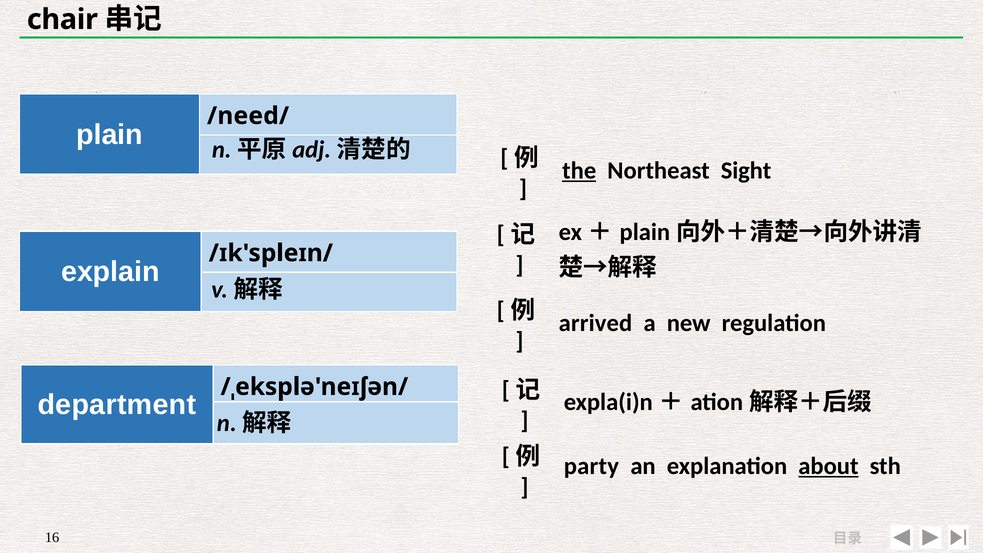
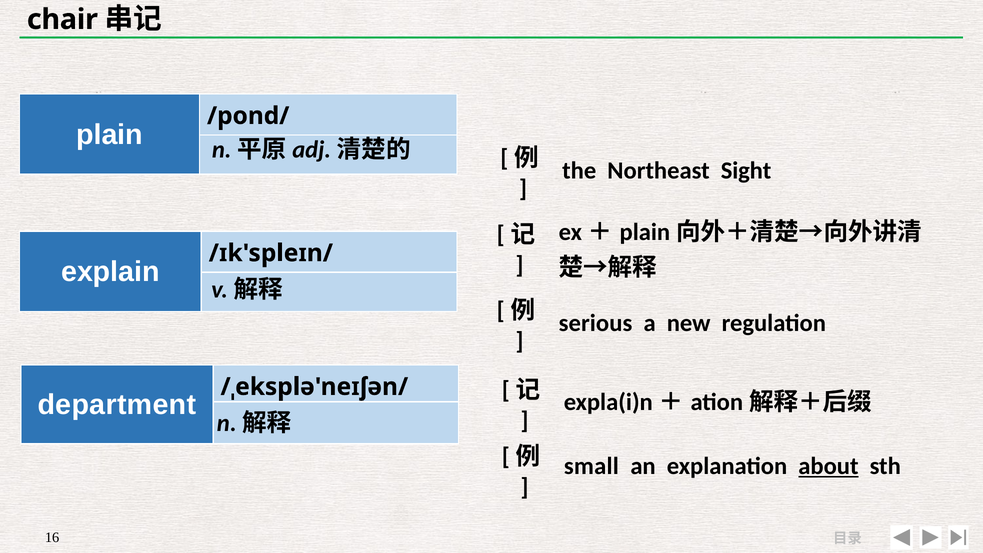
/need/: /need/ -> /pond/ (248, 116)
the underline: present -> none (579, 171)
arrived: arrived -> serious (596, 323)
party: party -> small (591, 466)
